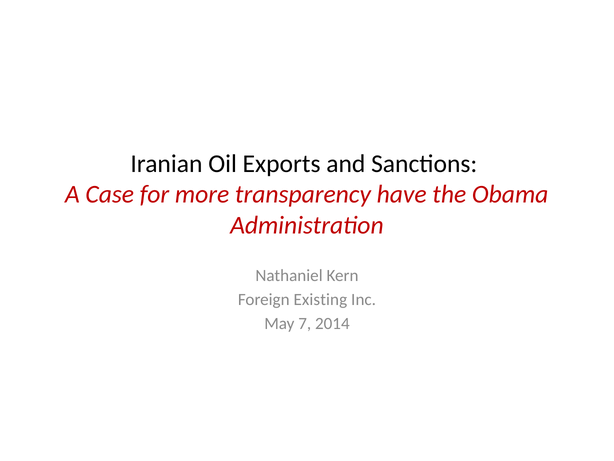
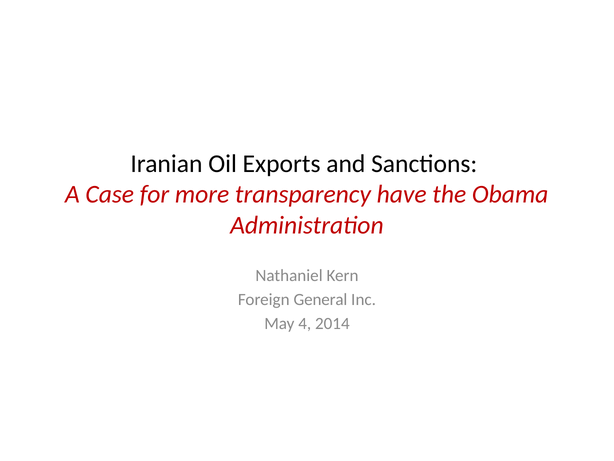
Existing: Existing -> General (320, 299)
7: 7 -> 4 (305, 323)
